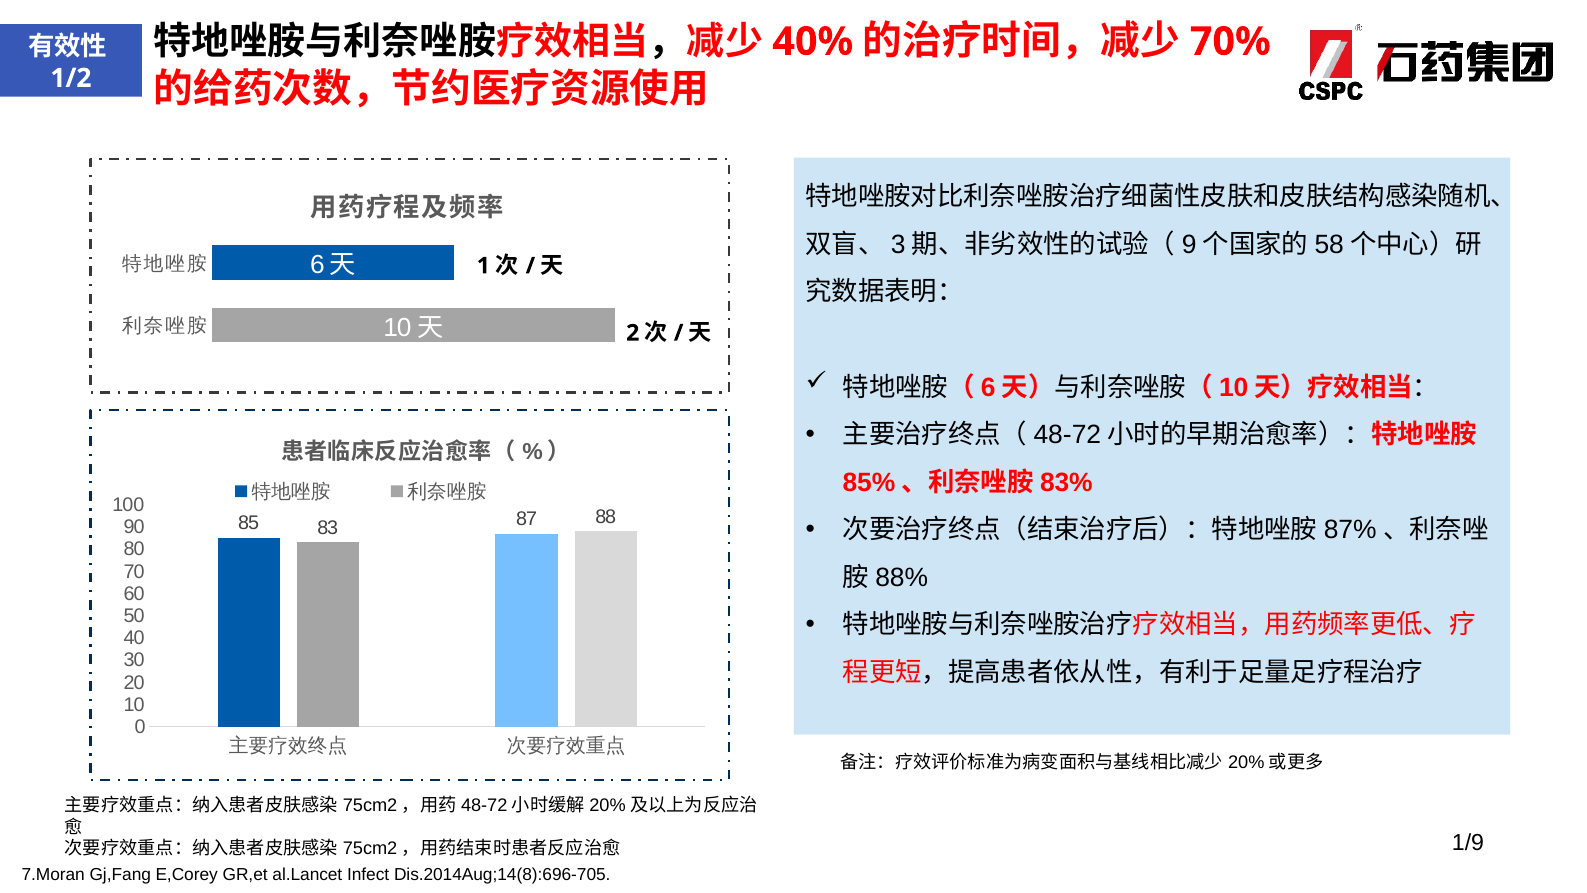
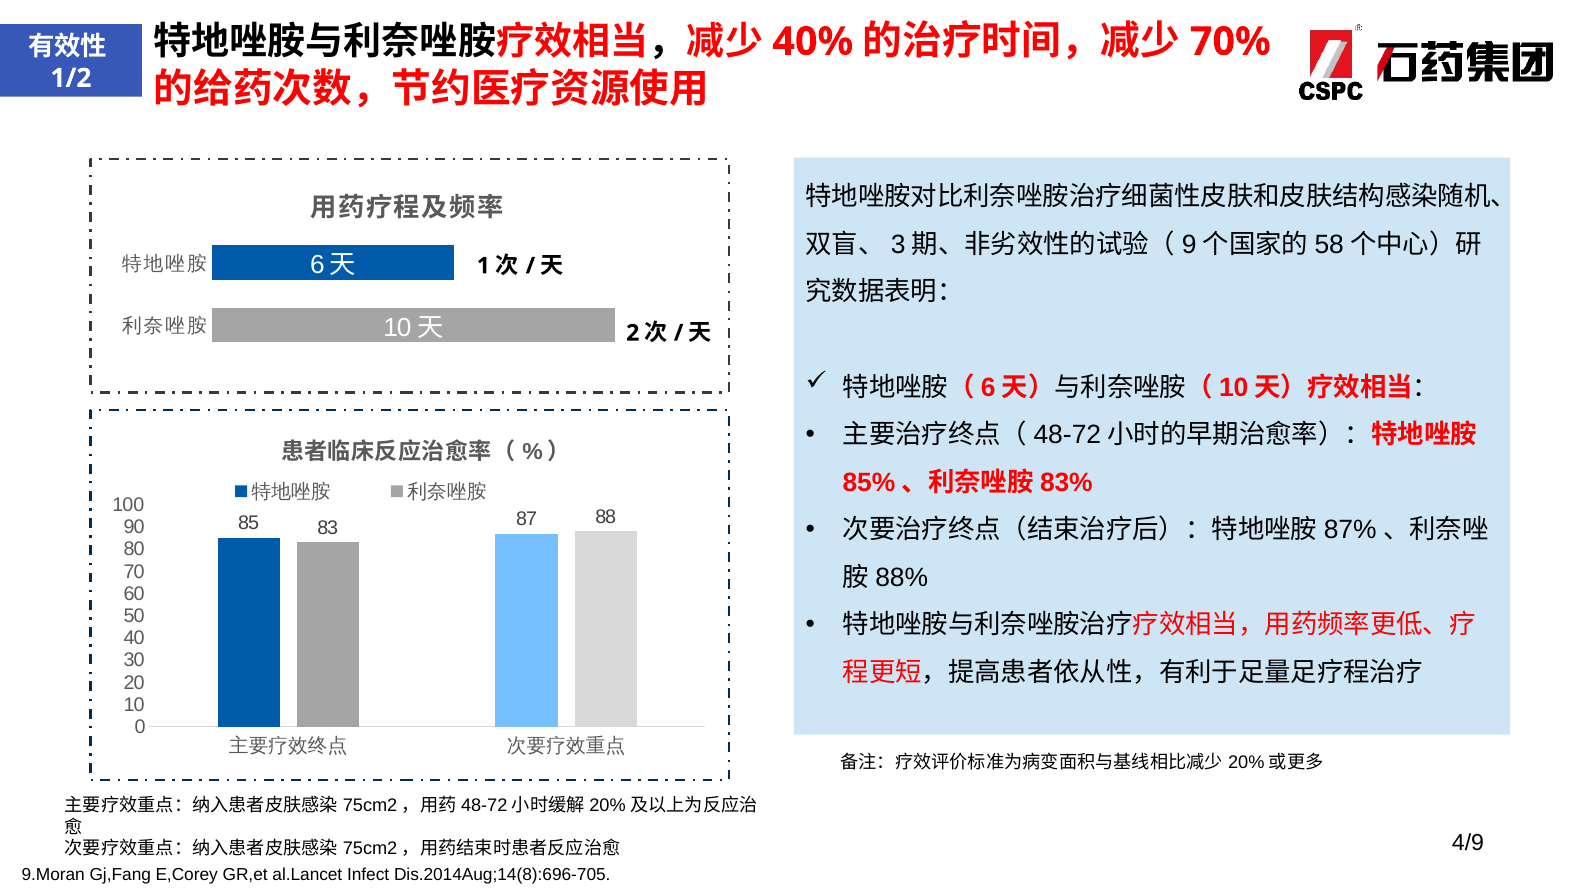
1/9: 1/9 -> 4/9 (1468, 843)
7.Moran: 7.Moran -> 9.Moran (53, 874)
